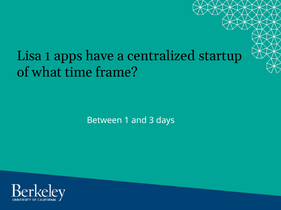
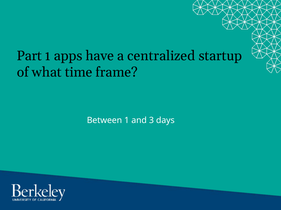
Lisa: Lisa -> Part (29, 56)
